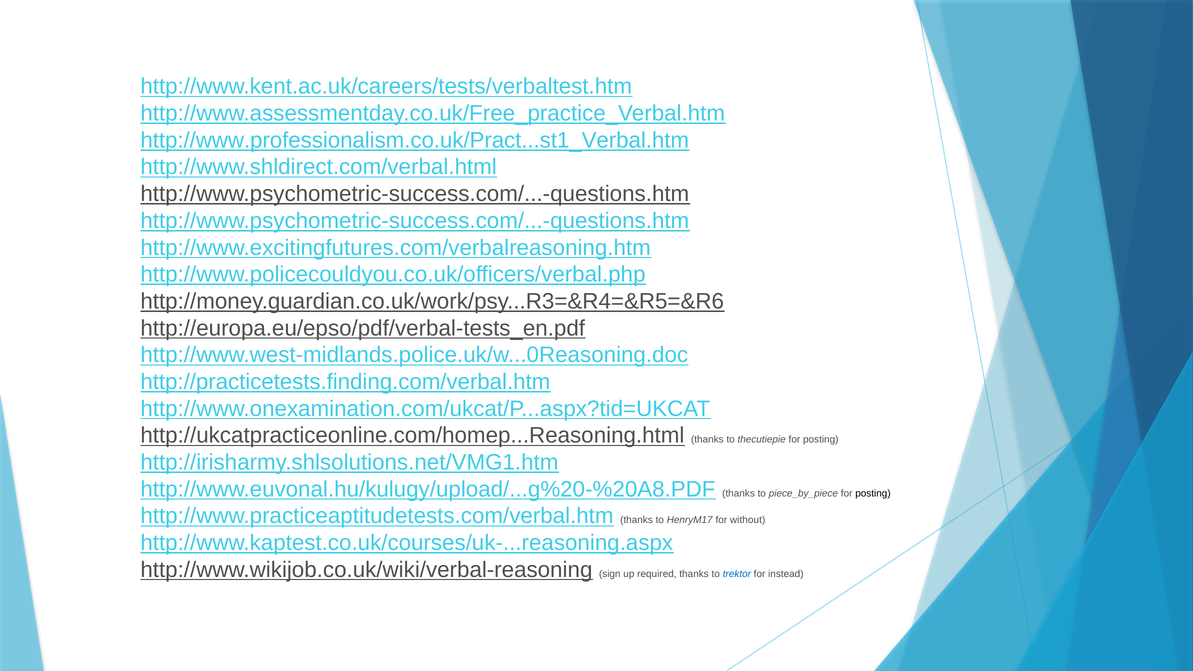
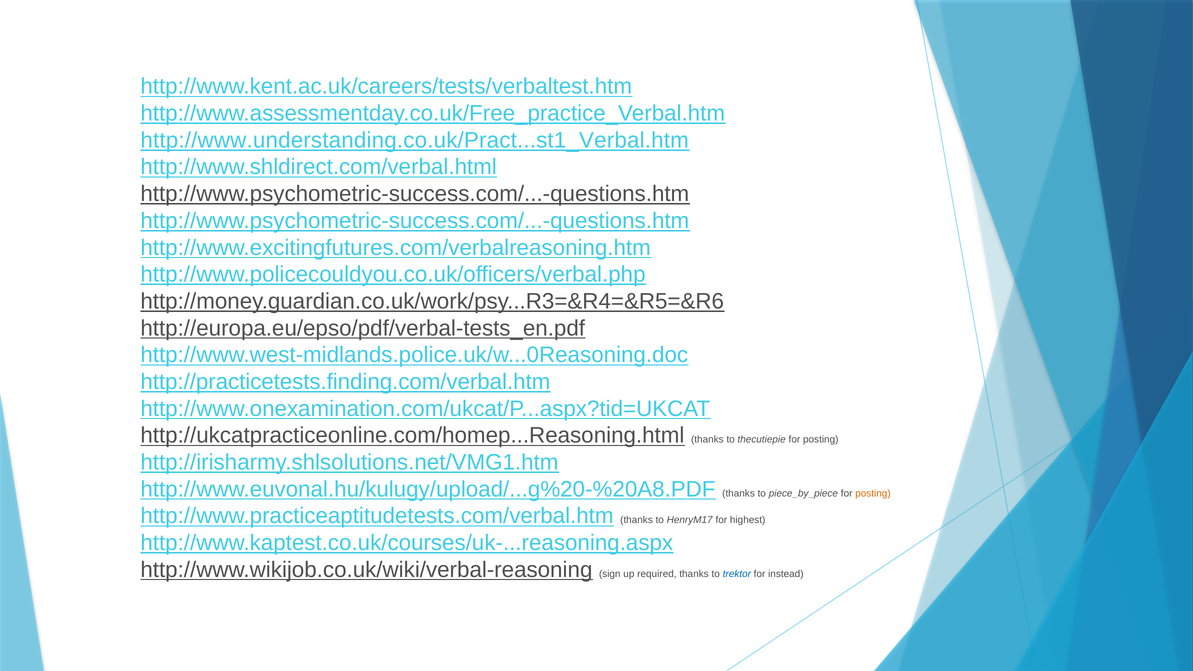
http://www.professionalism.co.uk/Pract...st1_Verbal.htm: http://www.professionalism.co.uk/Pract...st1_Verbal.htm -> http://www.understanding.co.uk/Pract...st1_Verbal.htm (415, 140)
posting colour: black -> orange (873, 493)
without: without -> highest (748, 520)
